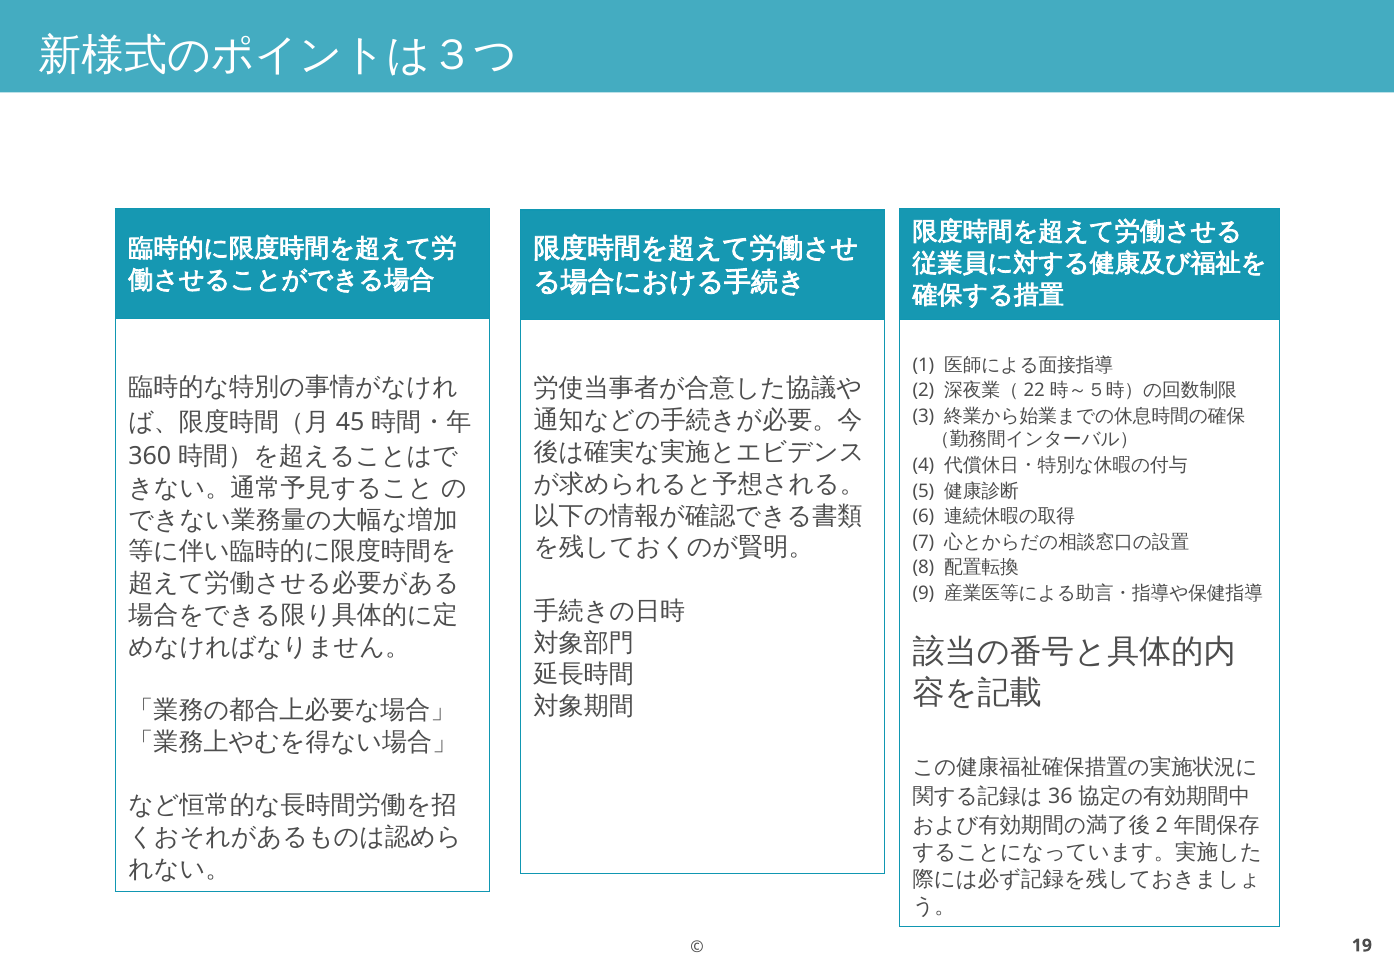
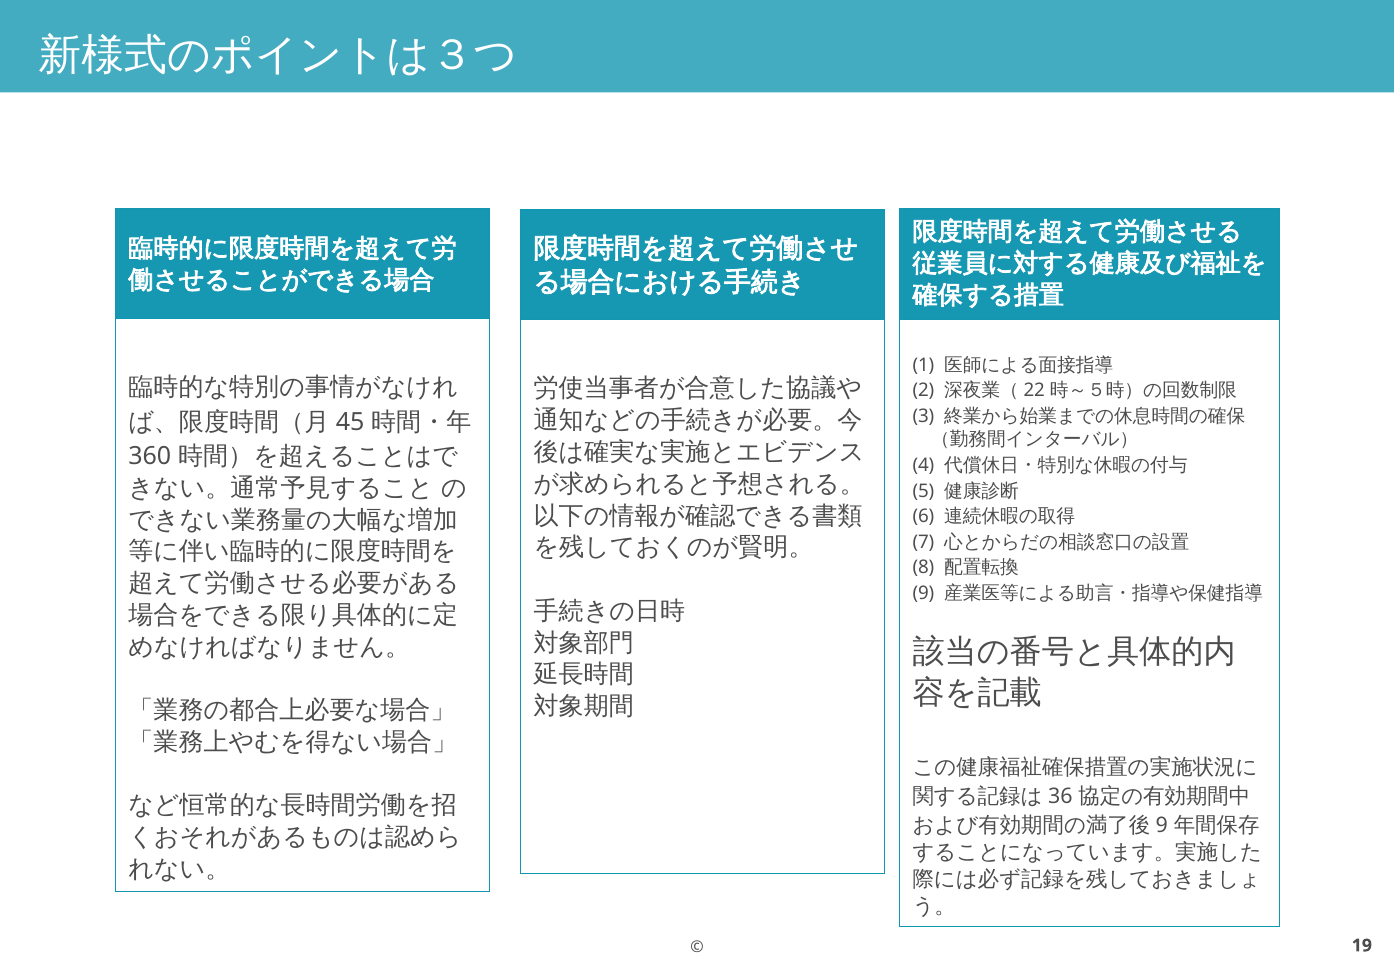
2: 2 -> 9 (1162, 826)
